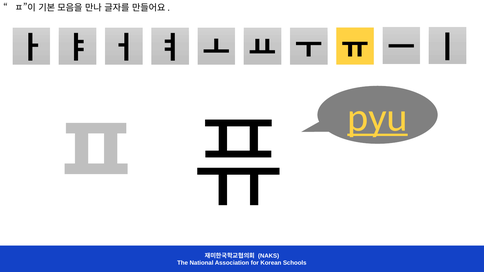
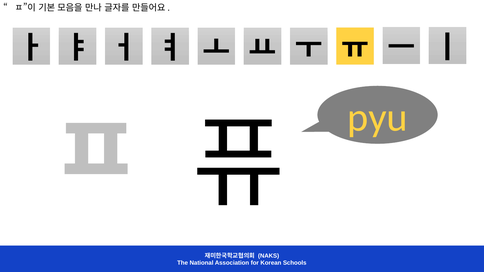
pyu underline: present -> none (378, 118)
